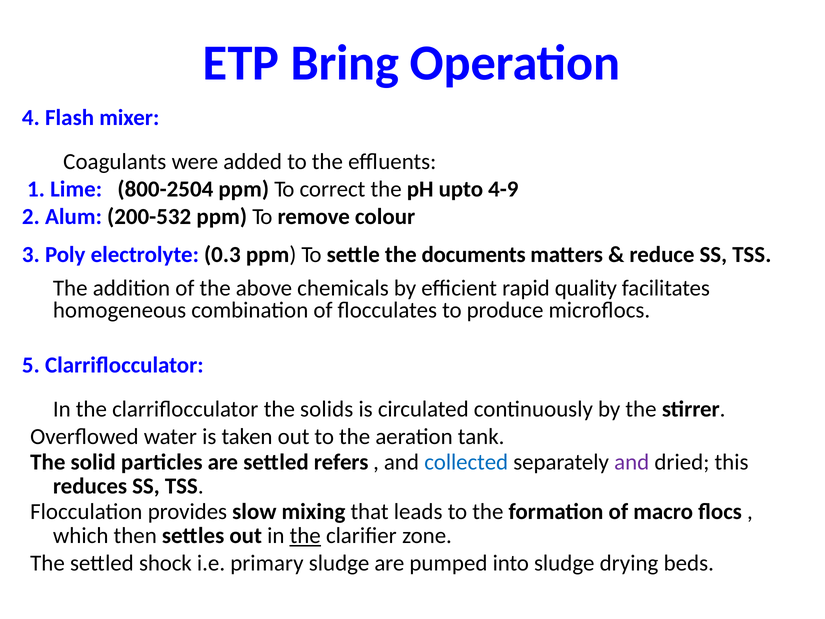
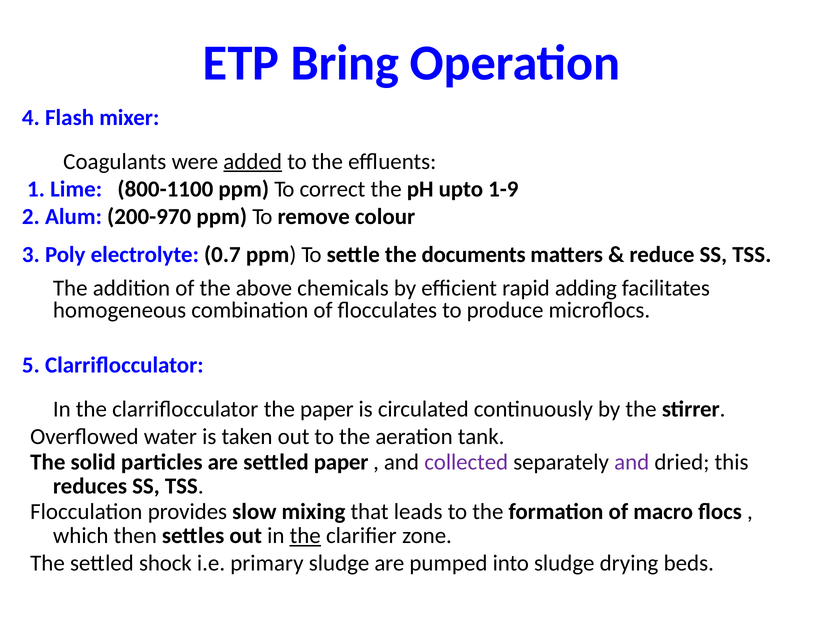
added underline: none -> present (253, 161)
800-2504: 800-2504 -> 800-1100 (165, 189)
4-9: 4-9 -> 1-9 (503, 189)
200-532: 200-532 -> 200-970 (149, 216)
0.3: 0.3 -> 0.7 (222, 254)
quality: quality -> adding (586, 288)
the solids: solids -> paper (327, 409)
settled refers: refers -> paper (341, 462)
collected colour: blue -> purple (466, 462)
